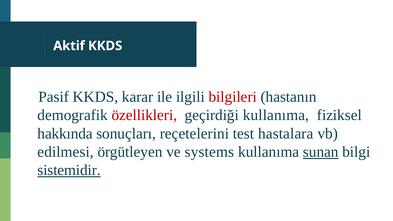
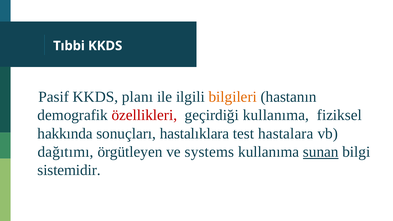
Aktif: Aktif -> Tıbbi (69, 46)
karar: karar -> planı (137, 97)
bilgileri colour: red -> orange (233, 97)
reçetelerini: reçetelerini -> hastalıklara (195, 134)
edilmesi: edilmesi -> dağıtımı (66, 152)
sistemidir underline: present -> none (69, 170)
